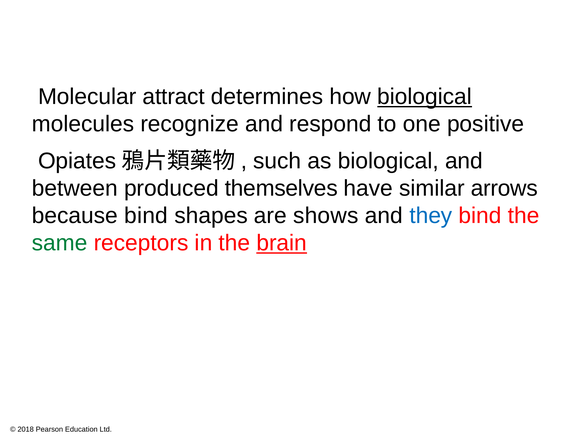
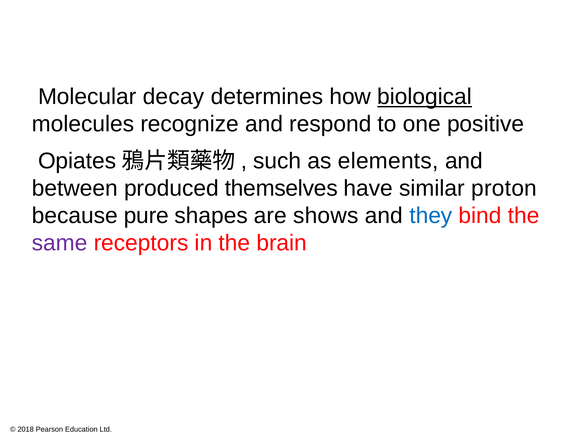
attract: attract -> decay (174, 97)
as biological: biological -> elements (388, 161)
arrows: arrows -> proton (504, 188)
because bind: bind -> pure (146, 216)
same colour: green -> purple (60, 243)
brain underline: present -> none (282, 243)
